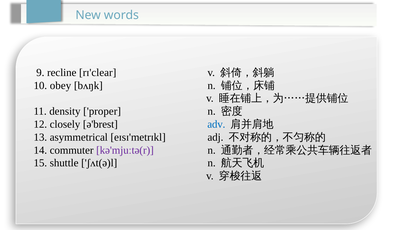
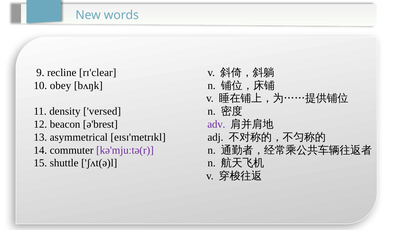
proper: proper -> versed (102, 111)
closely: closely -> beacon (65, 124)
adv colour: blue -> purple (216, 124)
